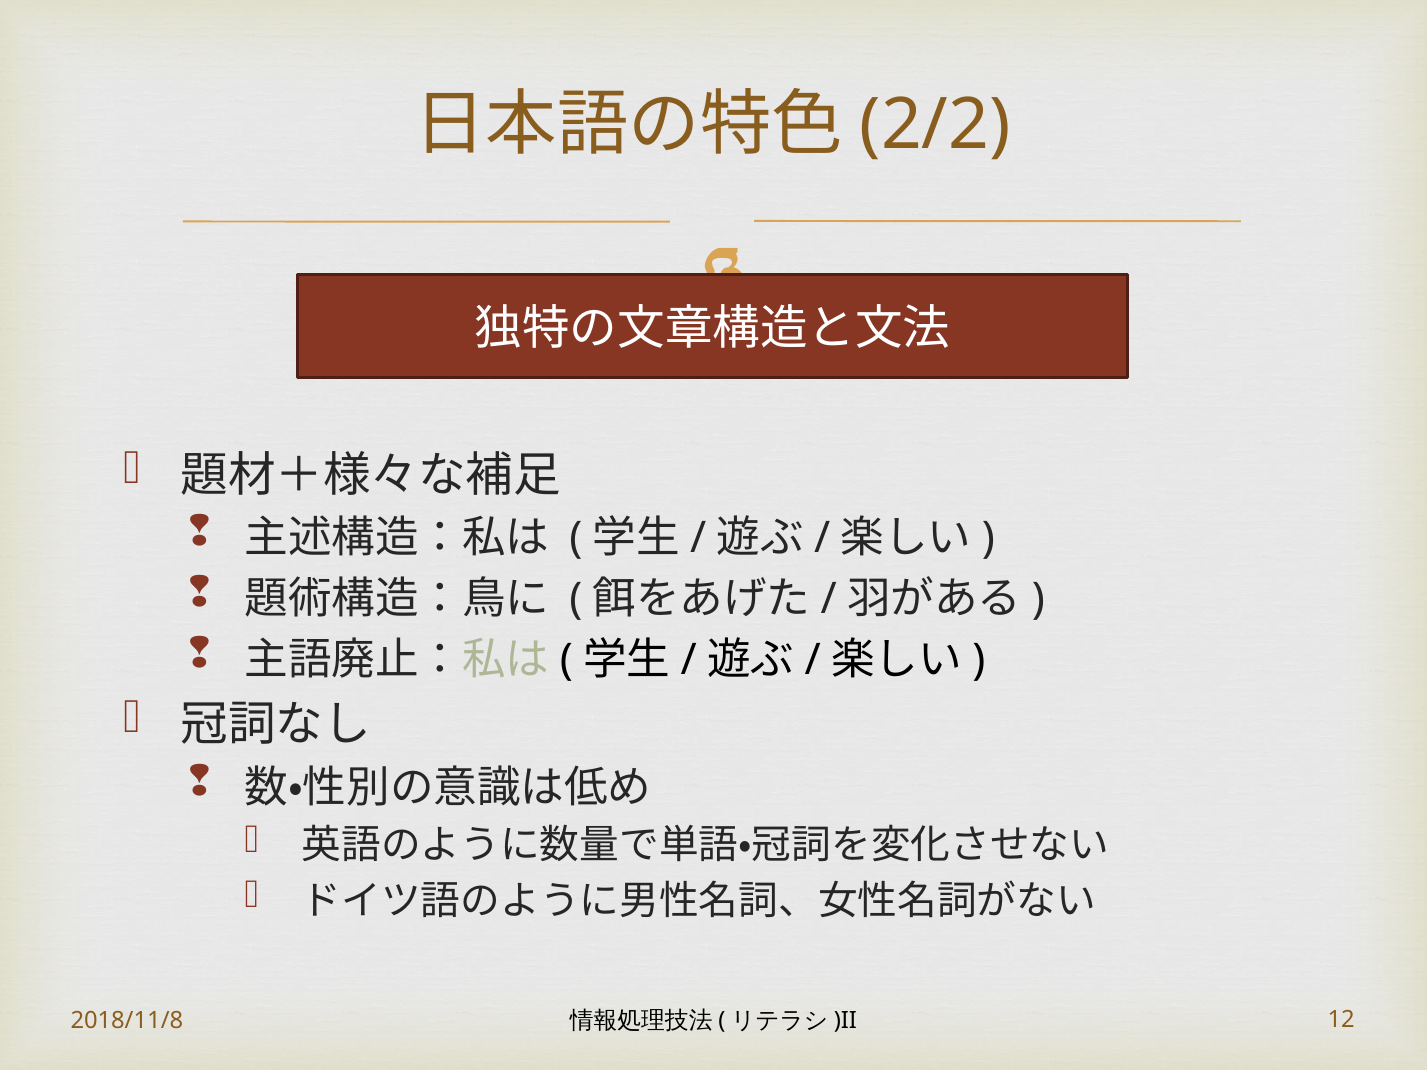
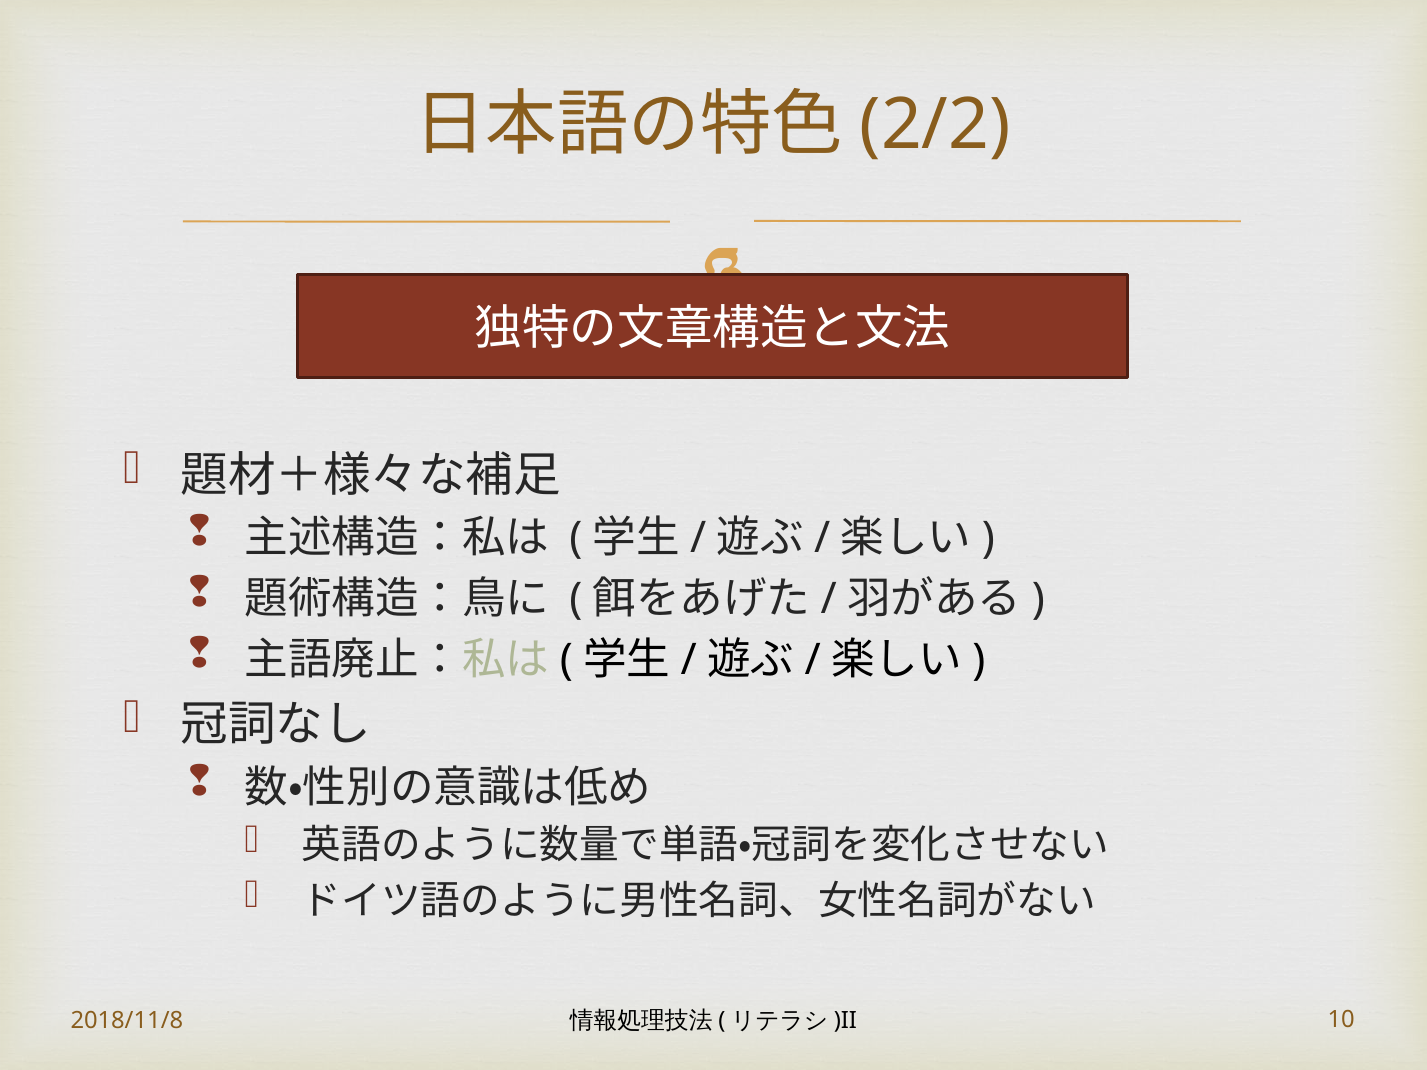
12: 12 -> 10 (1341, 1019)
